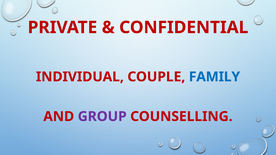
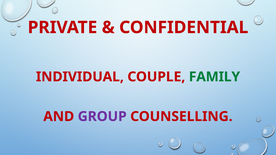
FAMILY colour: blue -> green (214, 77)
